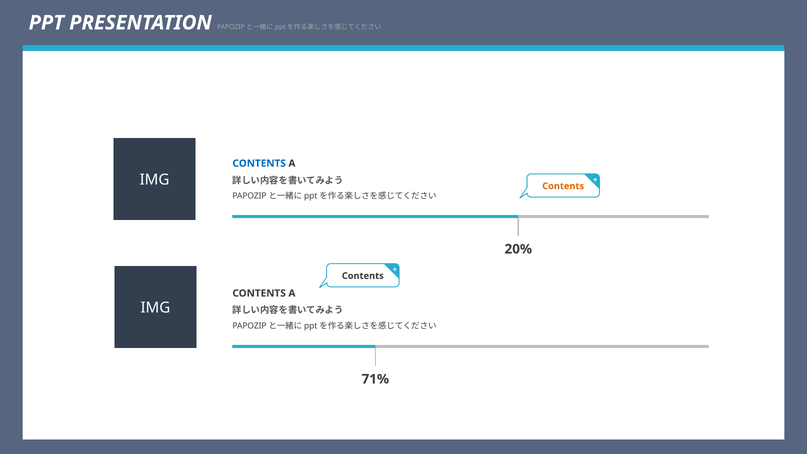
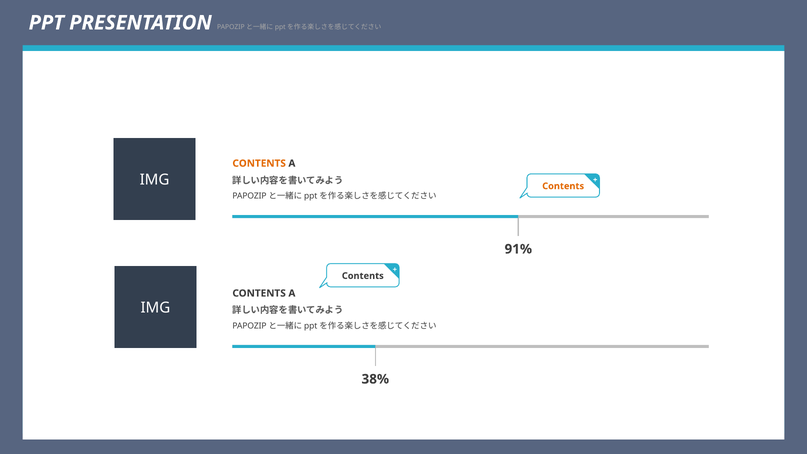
CONTENTS colour: blue -> orange (259, 163)
20%: 20% -> 91% (518, 249)
71%: 71% -> 38% (375, 379)
